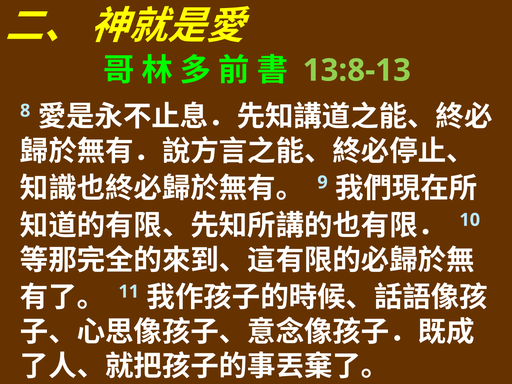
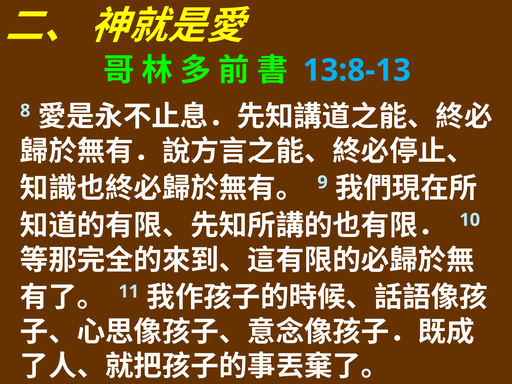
13:8-13 colour: light green -> light blue (357, 70)
